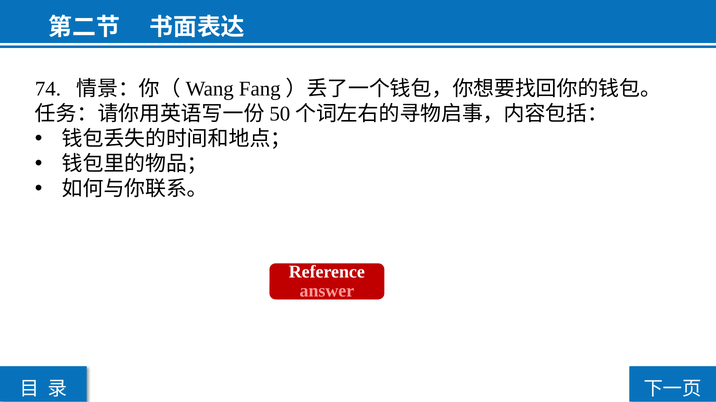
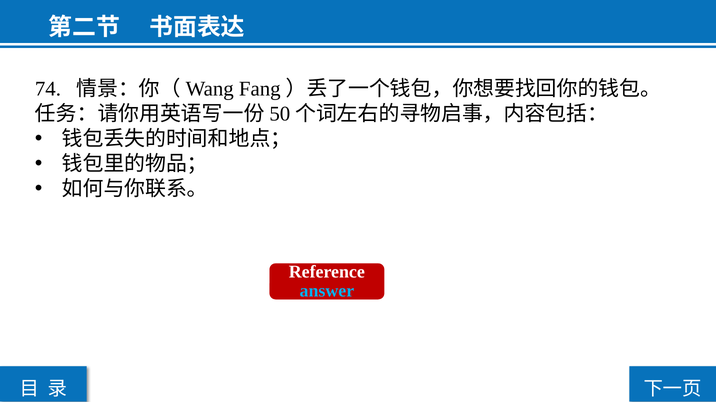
answer colour: pink -> light blue (327, 291)
